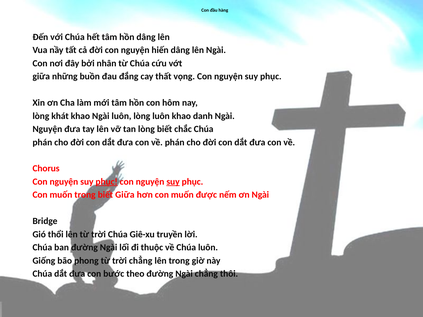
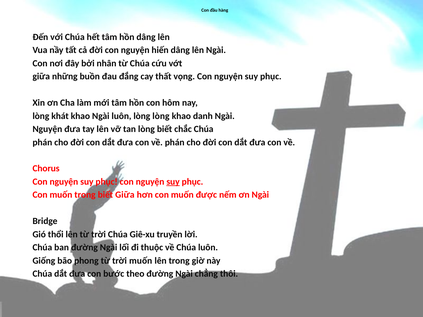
lòng luôn: luôn -> lòng (161, 116)
phục underline: present -> none (107, 182)
trời chẳng: chẳng -> muốn (141, 261)
